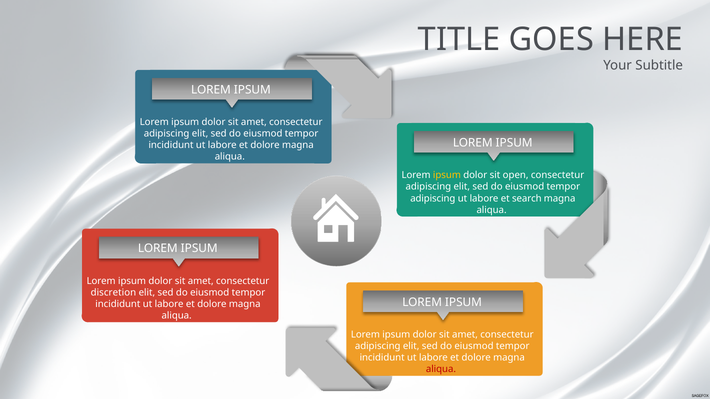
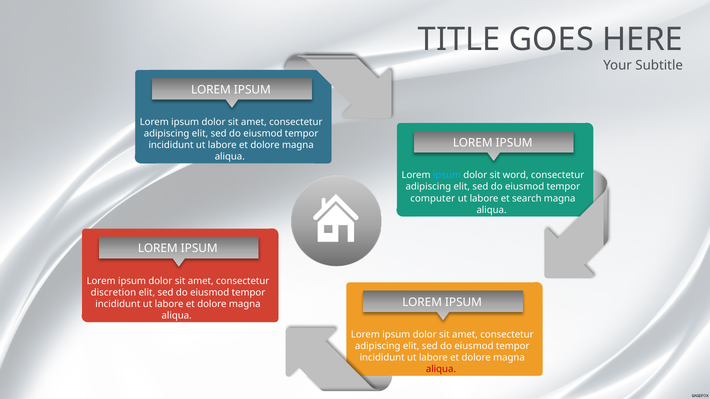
ipsum colour: yellow -> light blue (447, 175)
open: open -> word (516, 175)
adipiscing: adipiscing -> computer (433, 199)
